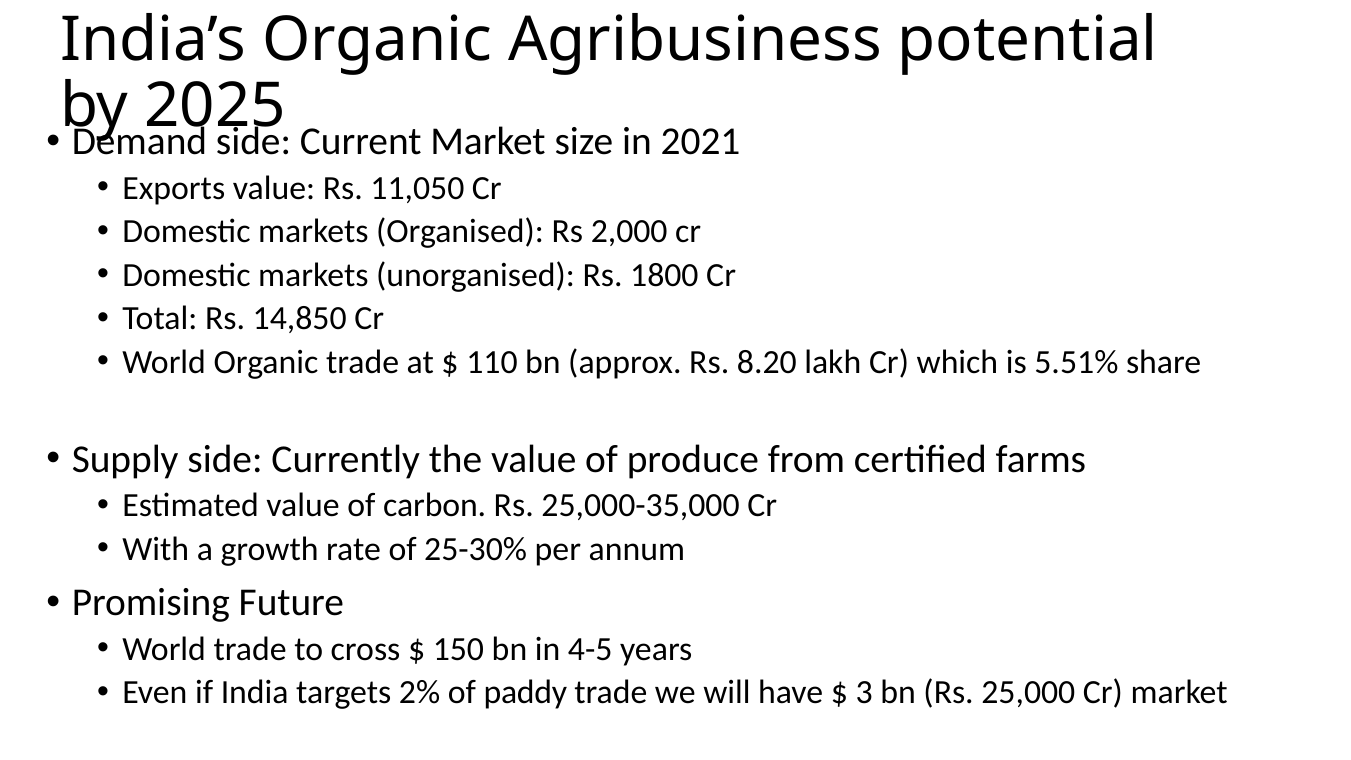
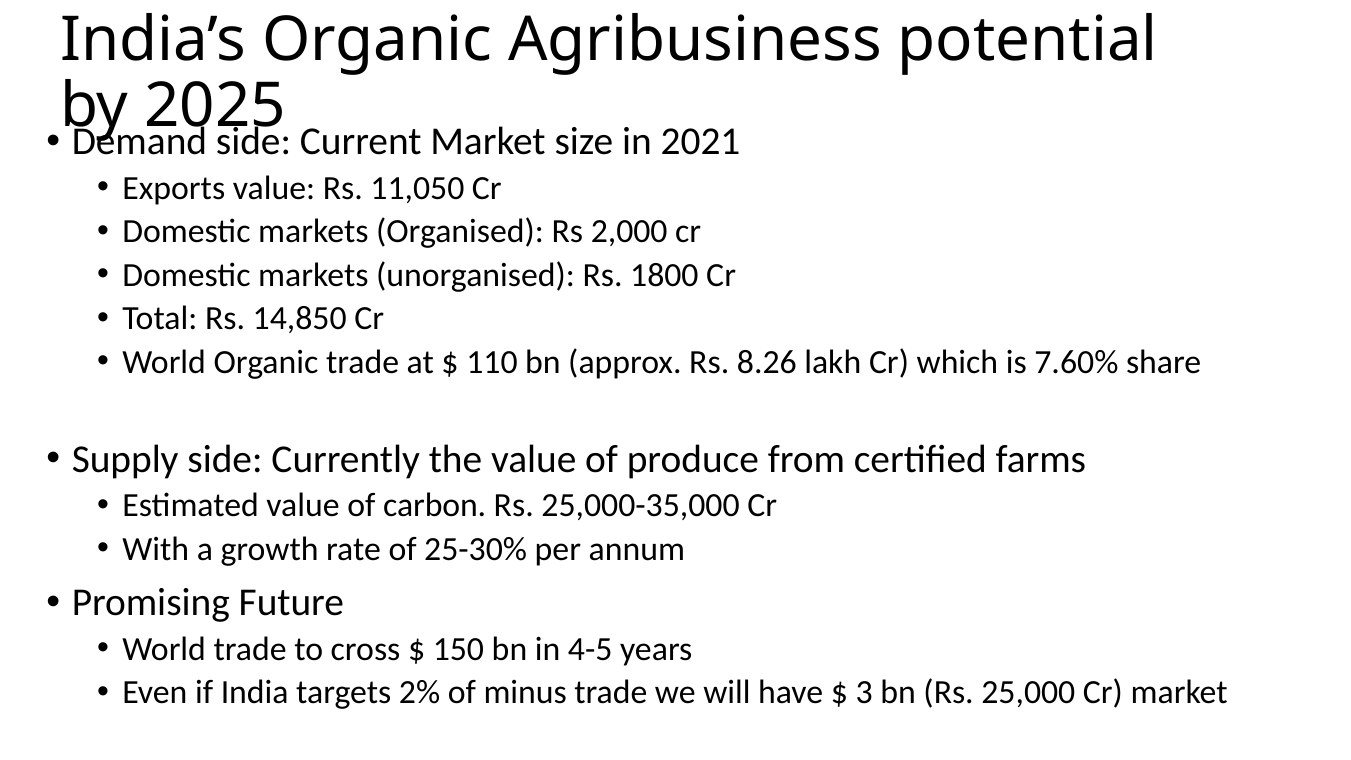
8.20: 8.20 -> 8.26 (767, 362)
5.51%: 5.51% -> 7.60% (1076, 362)
paddy: paddy -> minus (525, 693)
